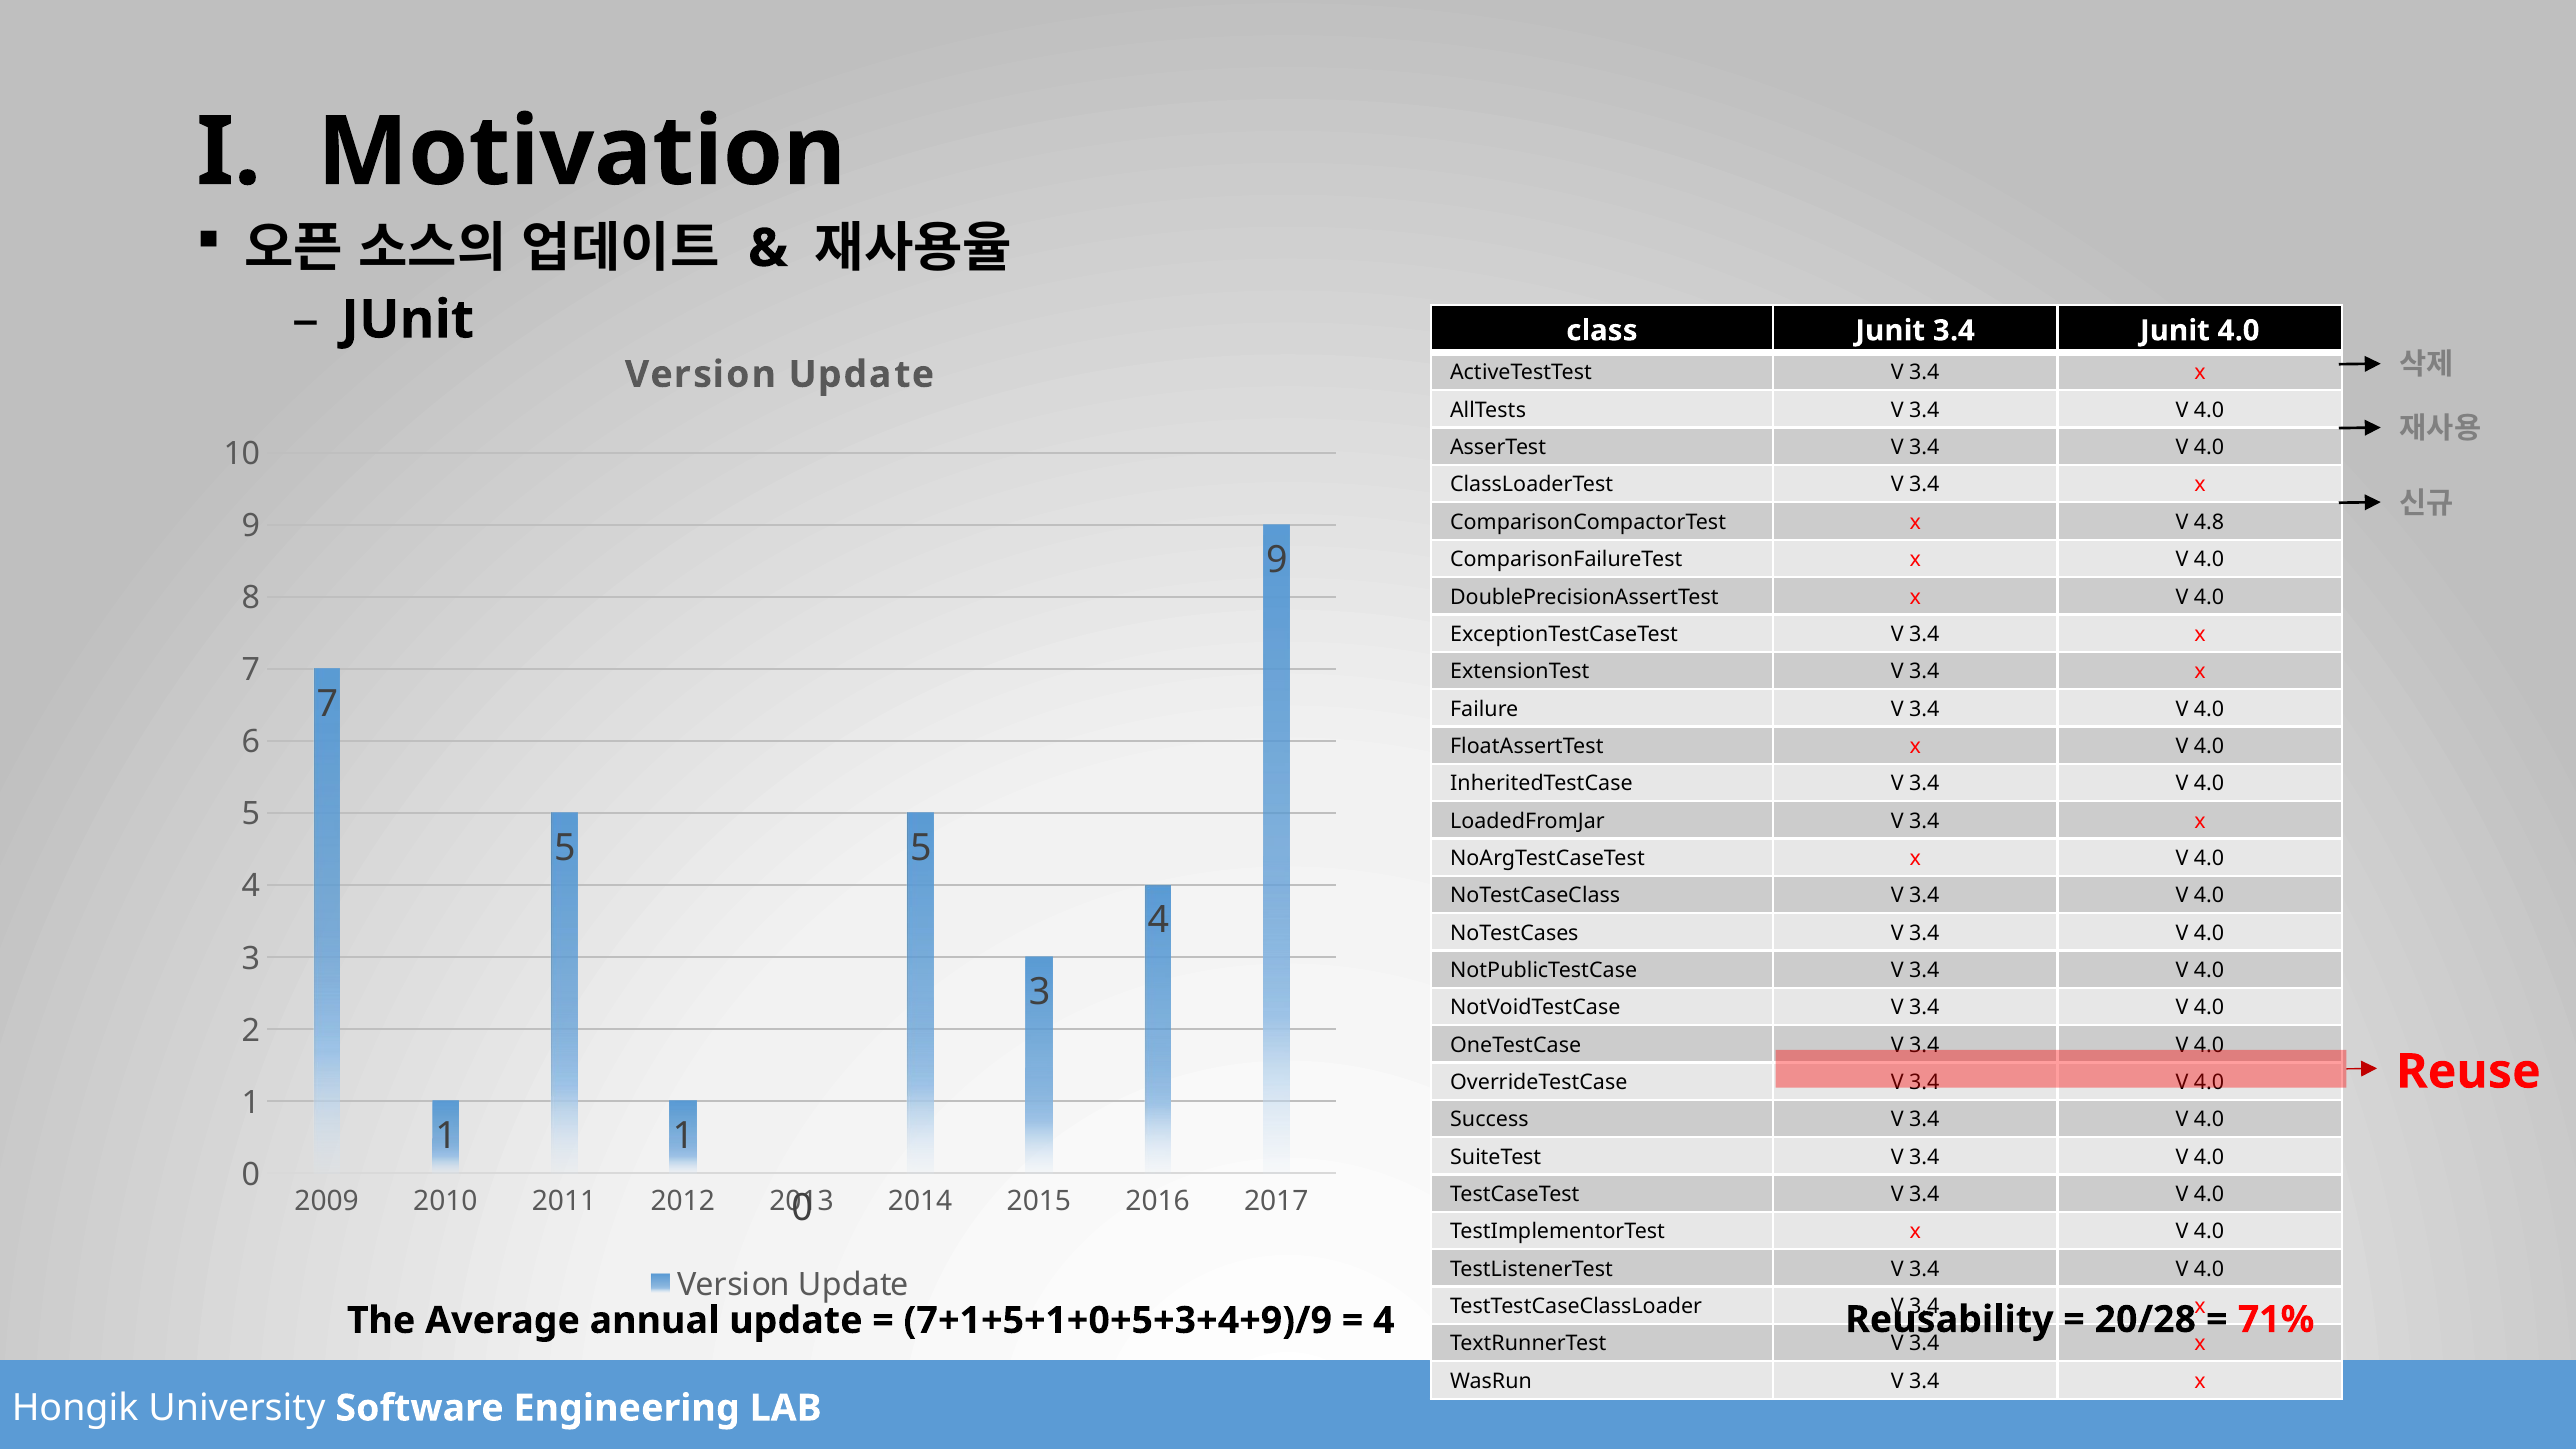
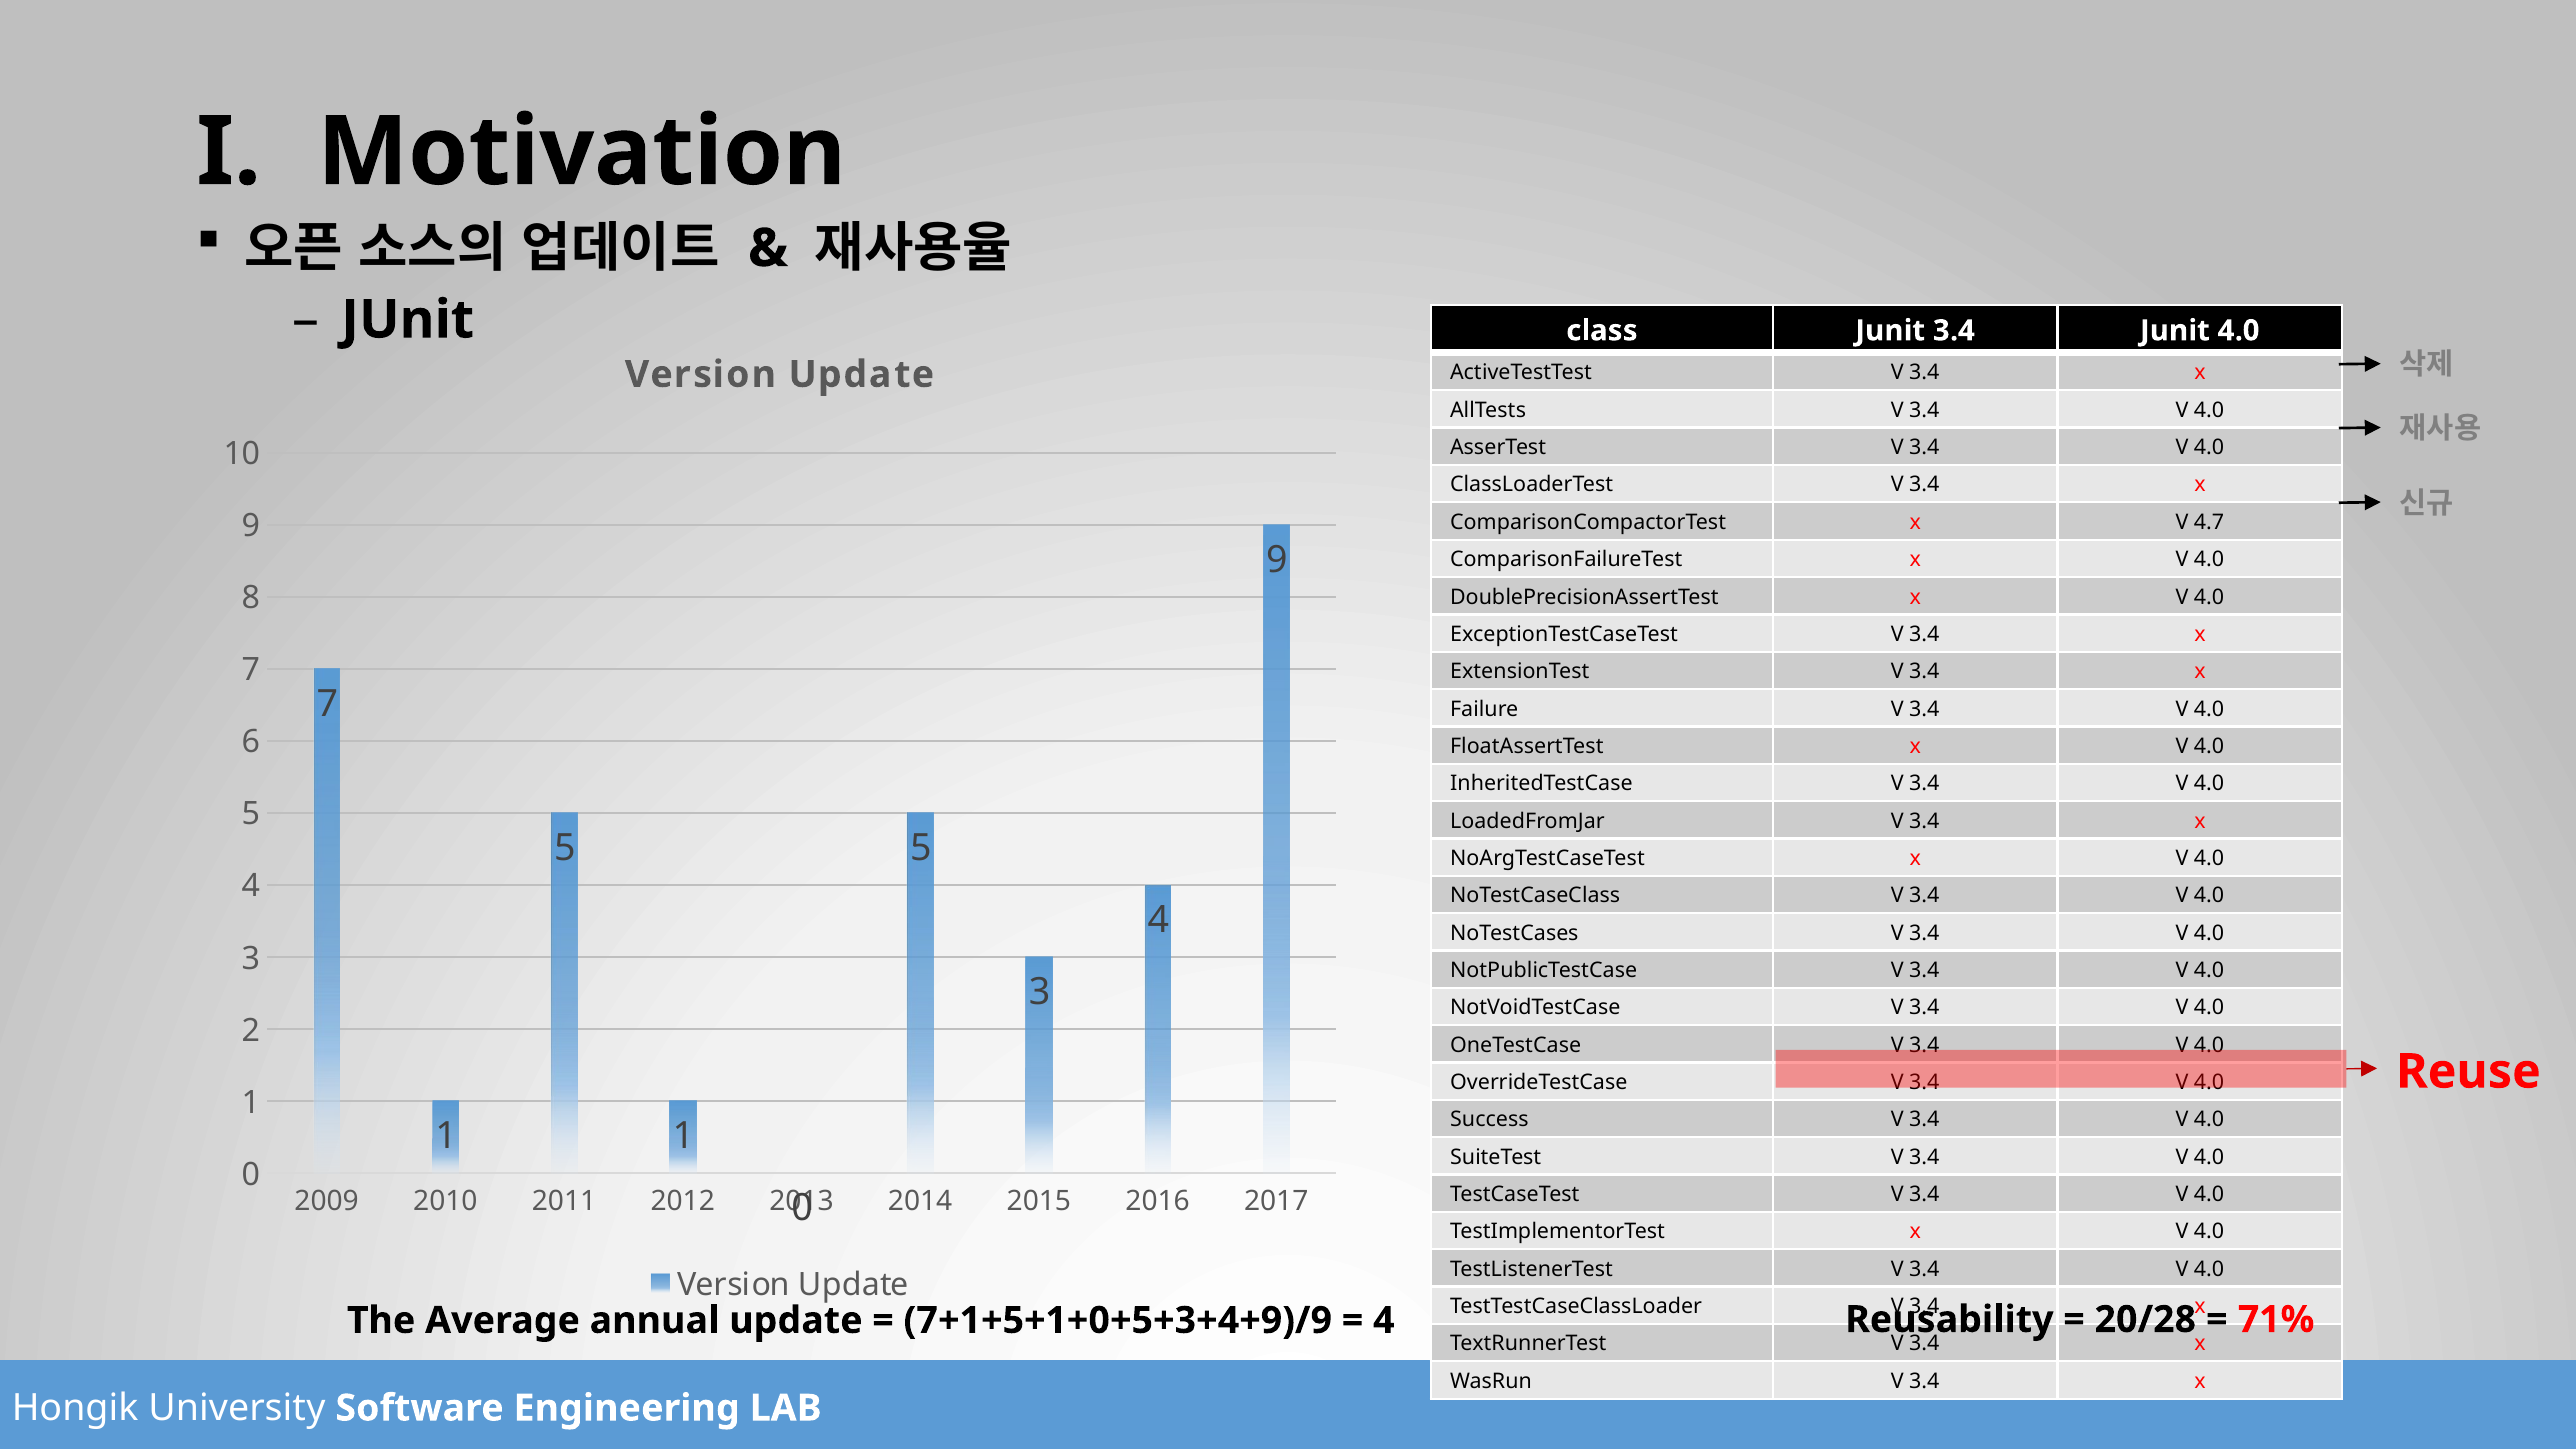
4.8: 4.8 -> 4.7 (2209, 522)
